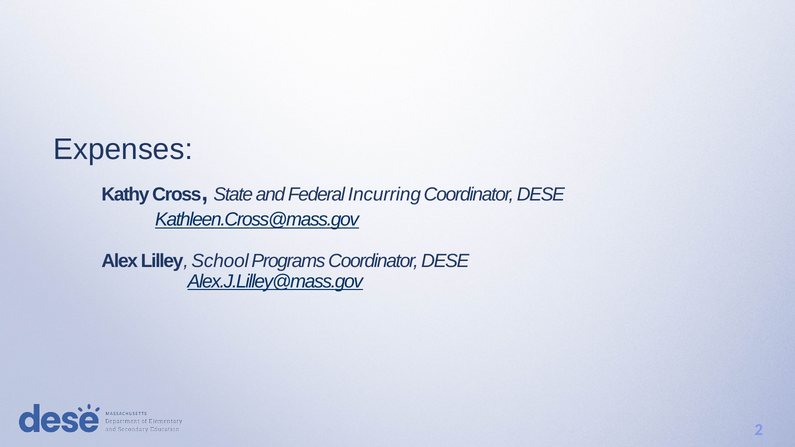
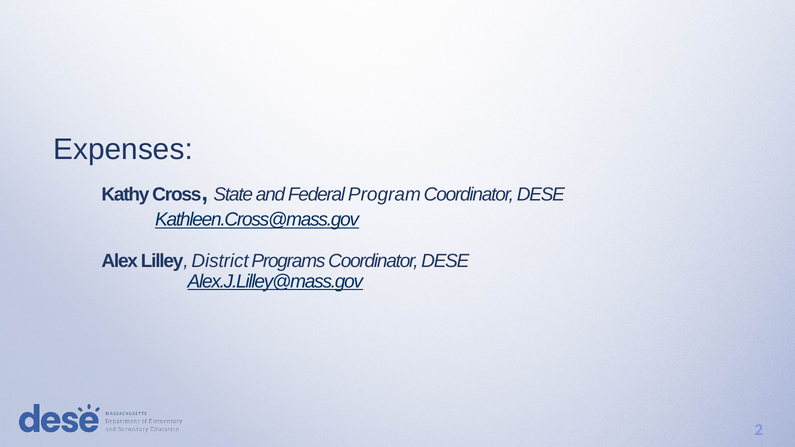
Incurring: Incurring -> Program (384, 195)
School: School -> District (220, 261)
